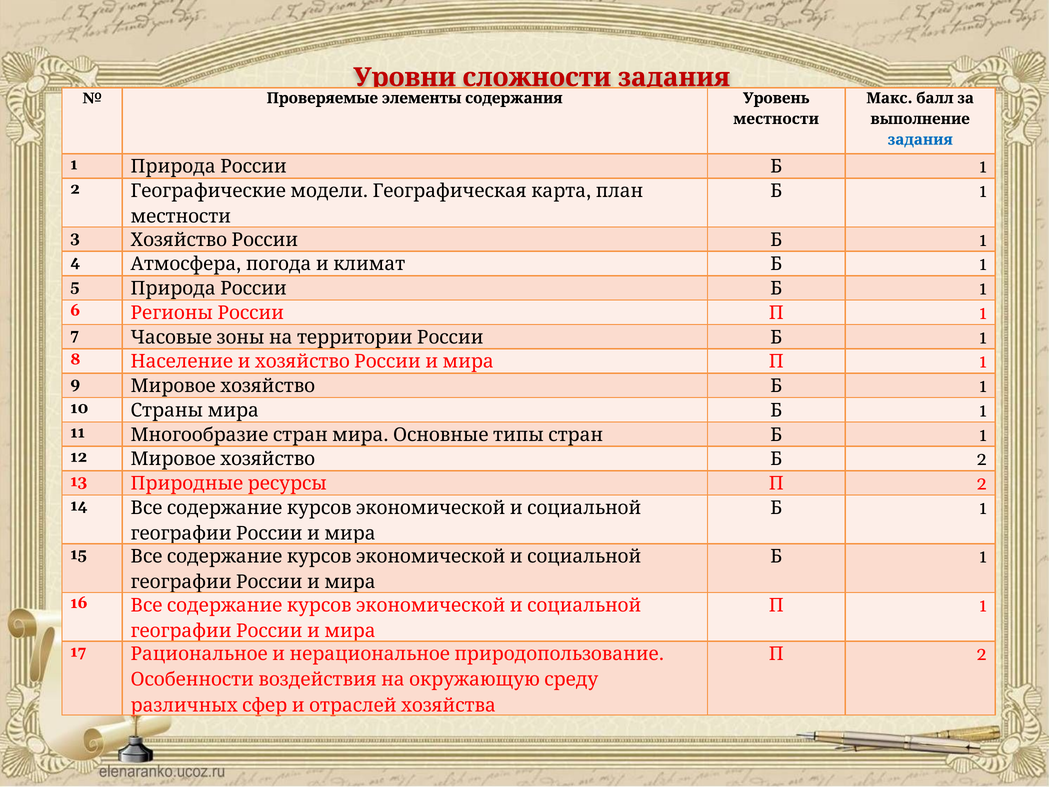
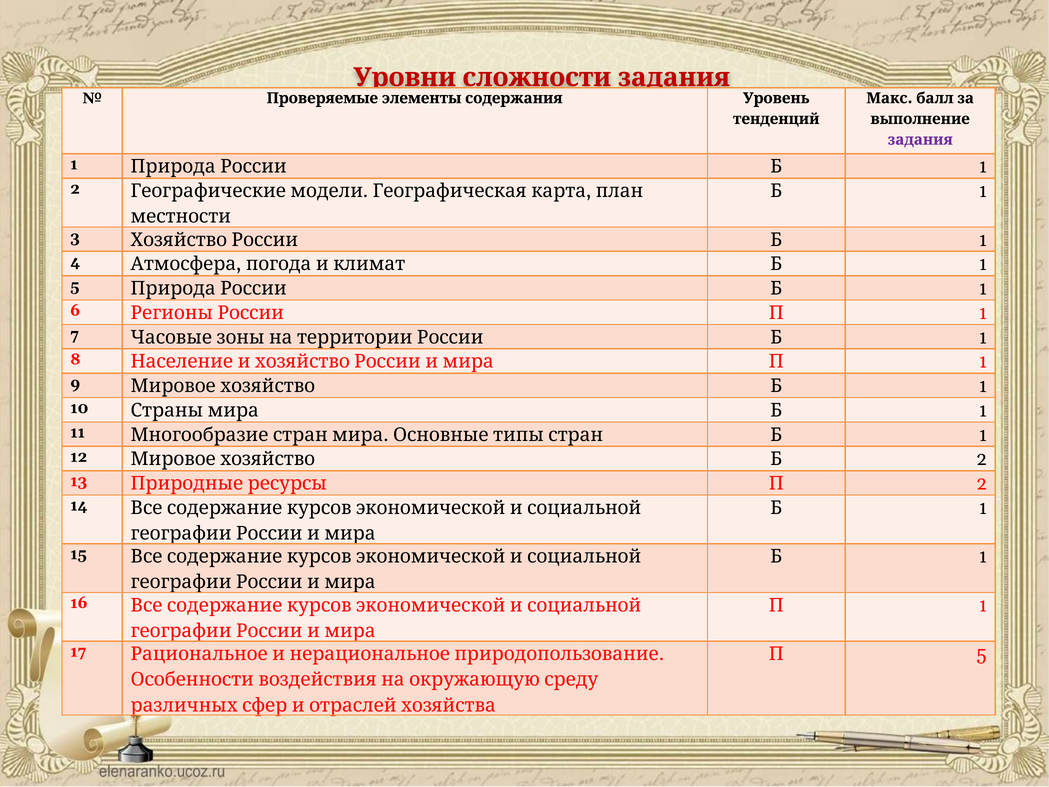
местности: местности -> тенденций (776, 119)
задания colour: blue -> purple (920, 140)
2: 2 -> 5 (982, 654)
